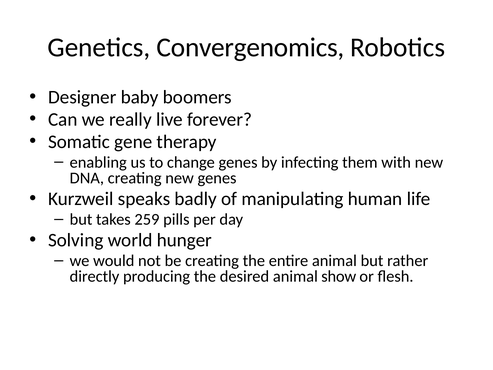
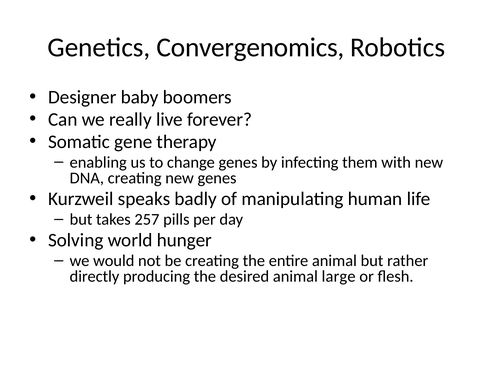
259: 259 -> 257 (147, 219)
show: show -> large (339, 276)
